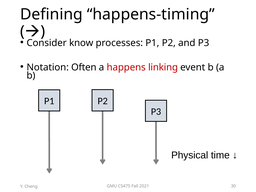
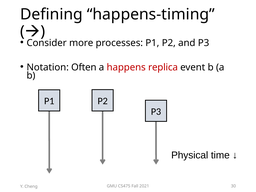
know: know -> more (81, 43)
linking: linking -> replica (163, 67)
